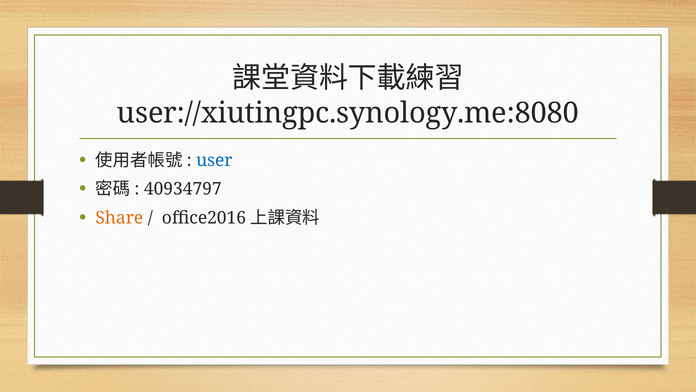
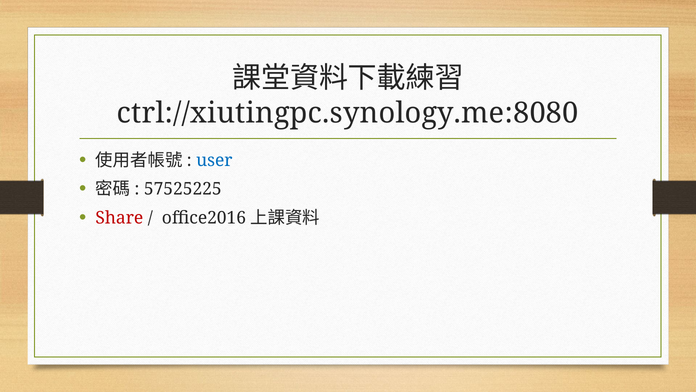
user://xiutingpc.synology.me:8080: user://xiutingpc.synology.me:8080 -> ctrl://xiutingpc.synology.me:8080 (348, 113)
40934797: 40934797 -> 57525225 (183, 189)
Share colour: orange -> red (119, 218)
